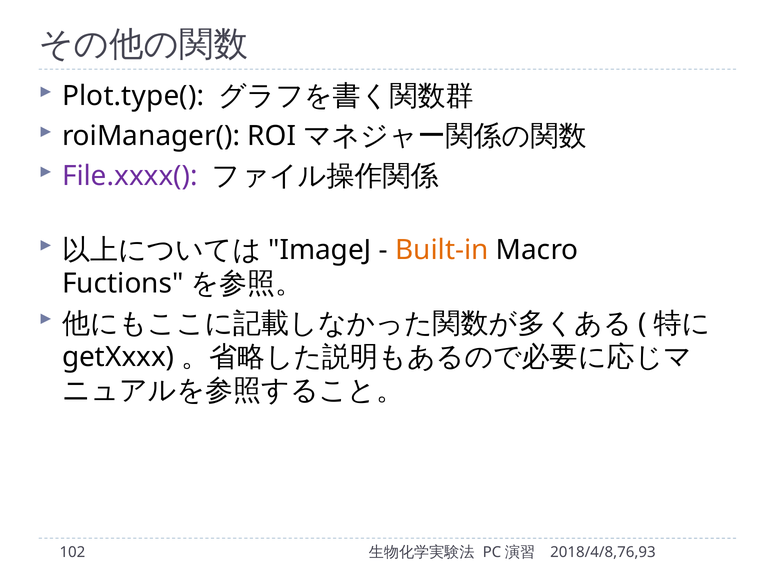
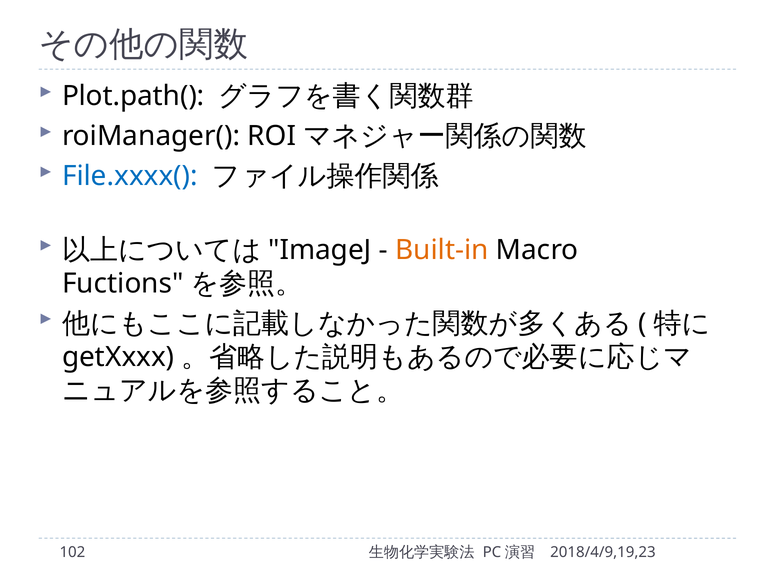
Plot.type(: Plot.type( -> Plot.path( (133, 96)
File.xxxx( colour: purple -> blue (130, 176)
2018/4/8,76,93: 2018/4/8,76,93 -> 2018/4/9,19,23 (603, 553)
